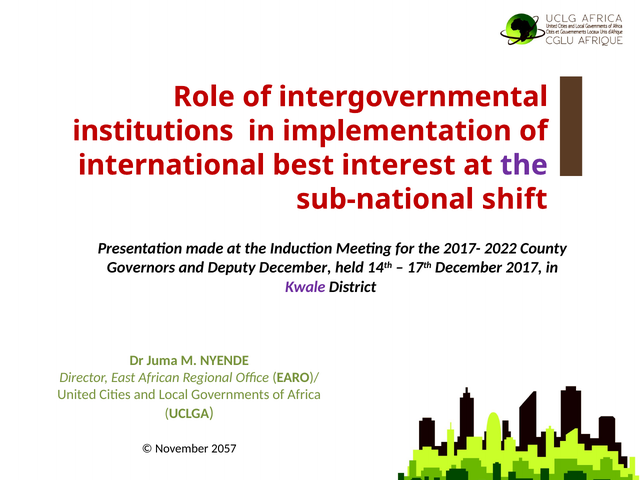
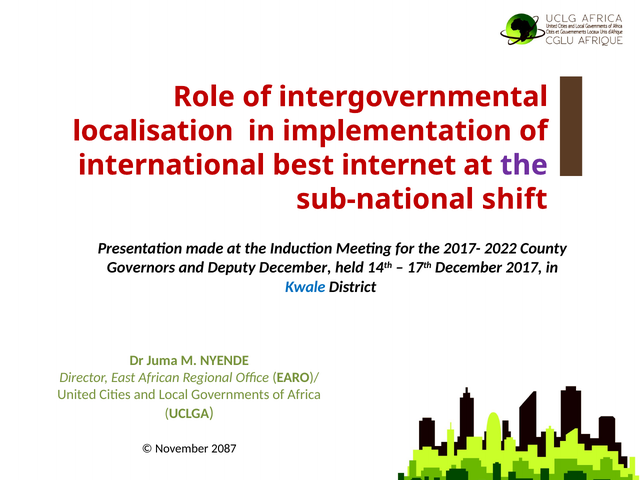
institutions: institutions -> localisation (153, 131)
interest: interest -> internet (399, 165)
Kwale colour: purple -> blue (305, 287)
2057: 2057 -> 2087 (224, 449)
